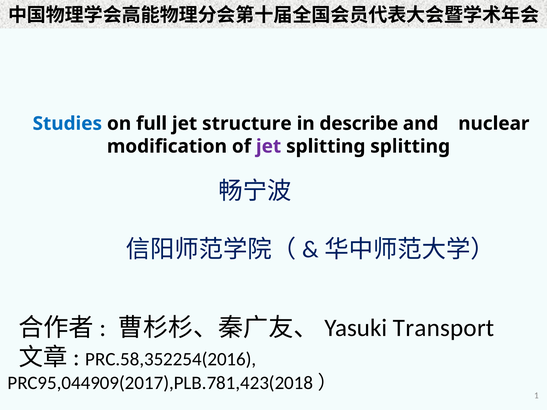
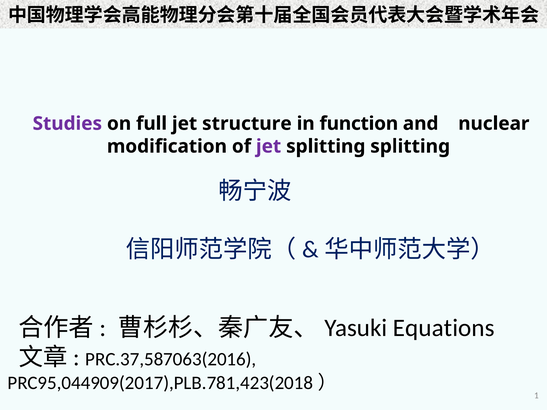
Studies colour: blue -> purple (67, 124)
describe: describe -> function (359, 124)
Transport: Transport -> Equations (444, 328)
PRC.58,352254(2016: PRC.58,352254(2016 -> PRC.37,587063(2016 (171, 359)
